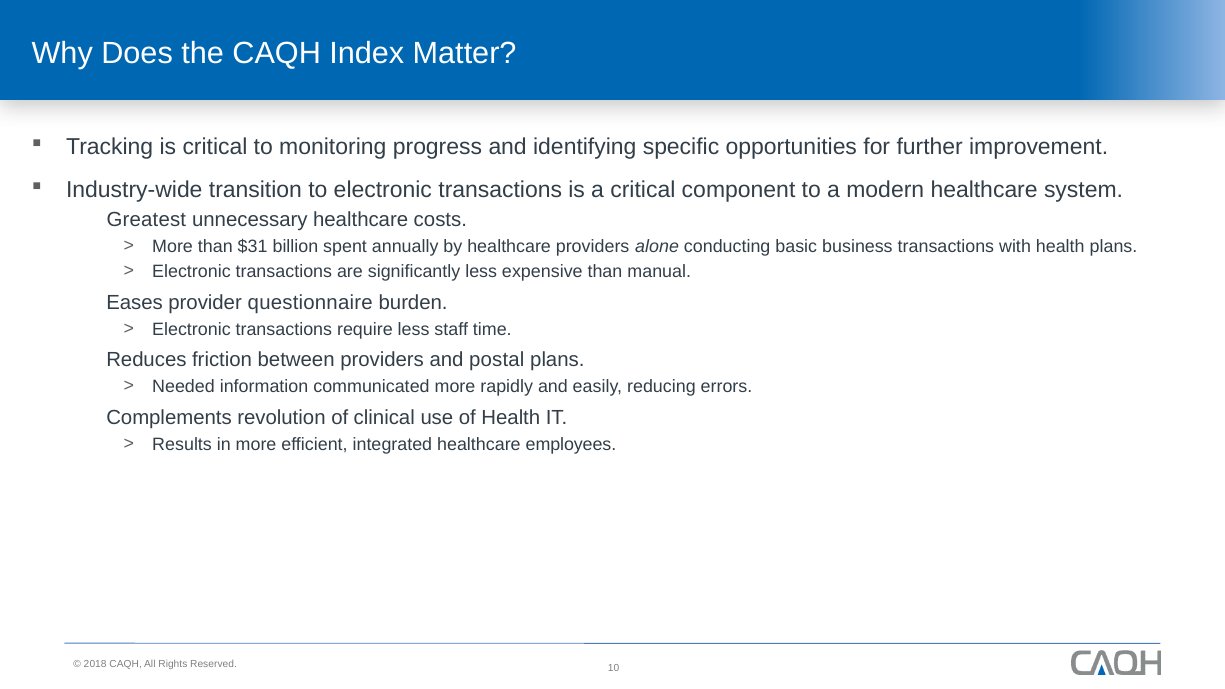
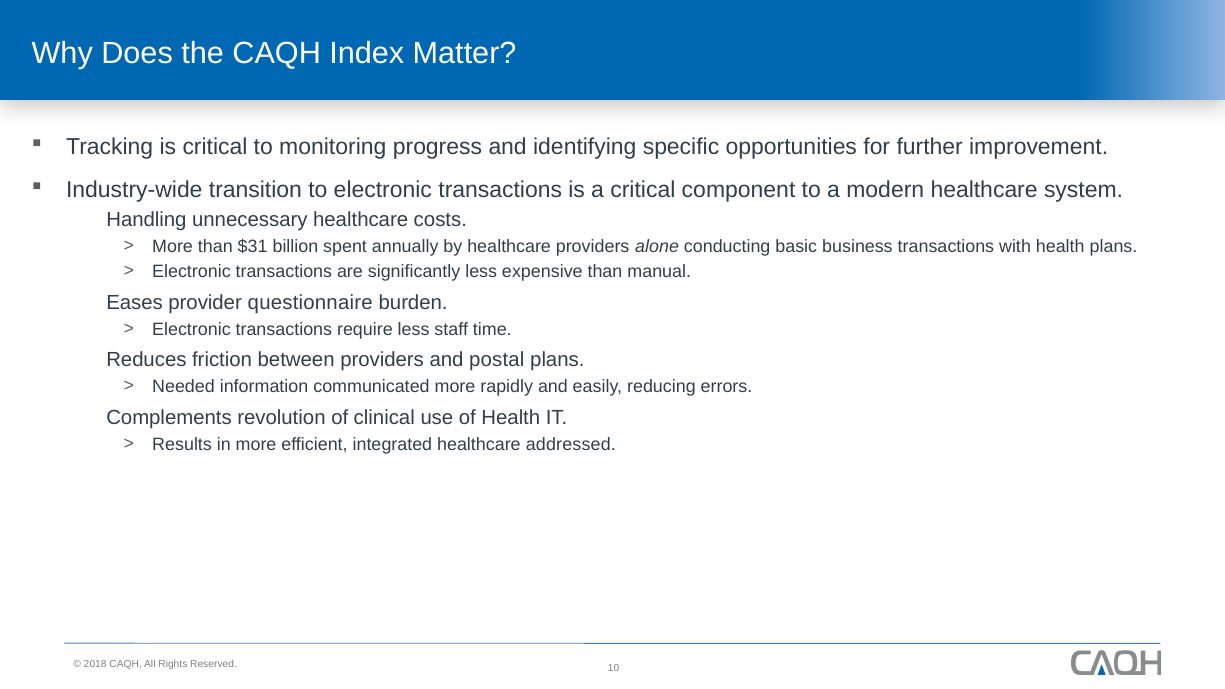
Greatest: Greatest -> Handling (146, 220)
employees: employees -> addressed (571, 444)
